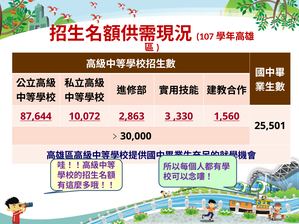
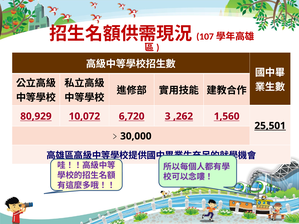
87,644: 87,644 -> 80,929 (36, 116)
2,863: 2,863 -> 6,720 (132, 116)
,330: ,330 -> ,262 (183, 116)
25,501 underline: none -> present (270, 126)
